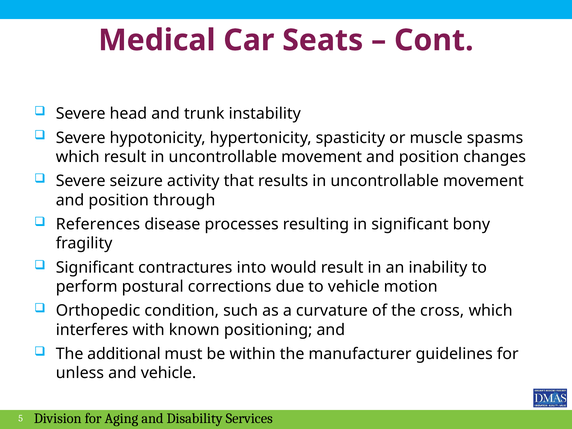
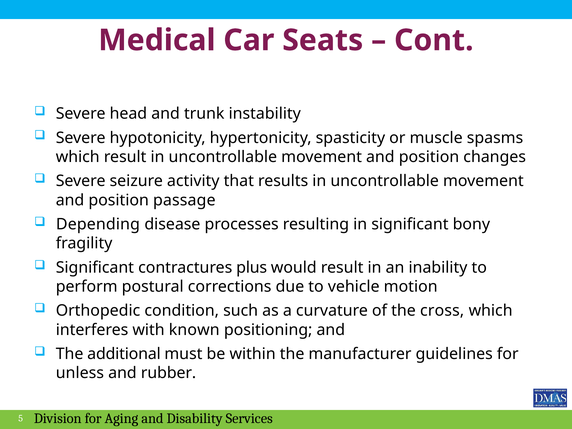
through: through -> passage (184, 200)
References: References -> Depending (98, 224)
into: into -> plus (252, 267)
and vehicle: vehicle -> rubber (169, 373)
